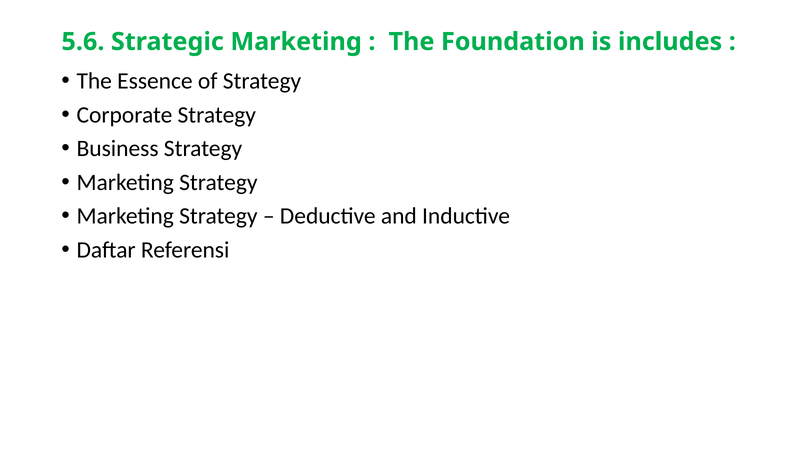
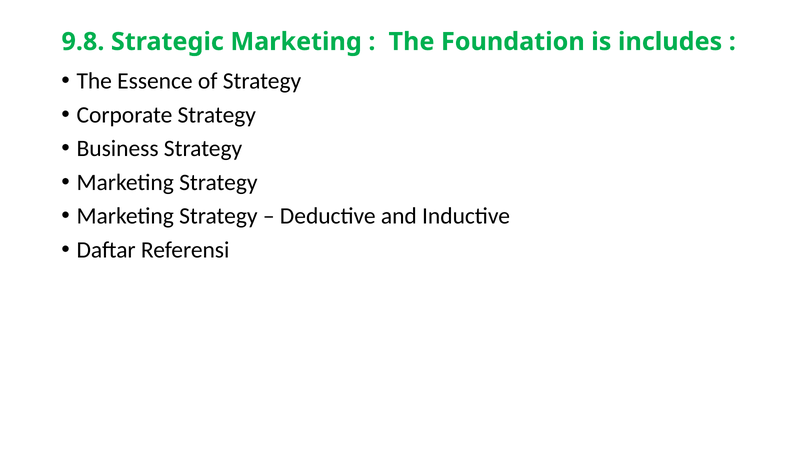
5.6: 5.6 -> 9.8 (83, 42)
